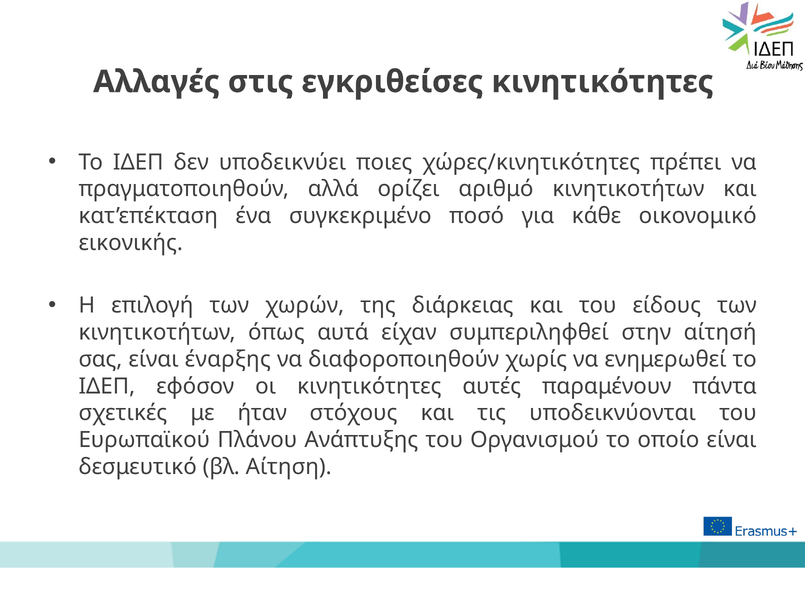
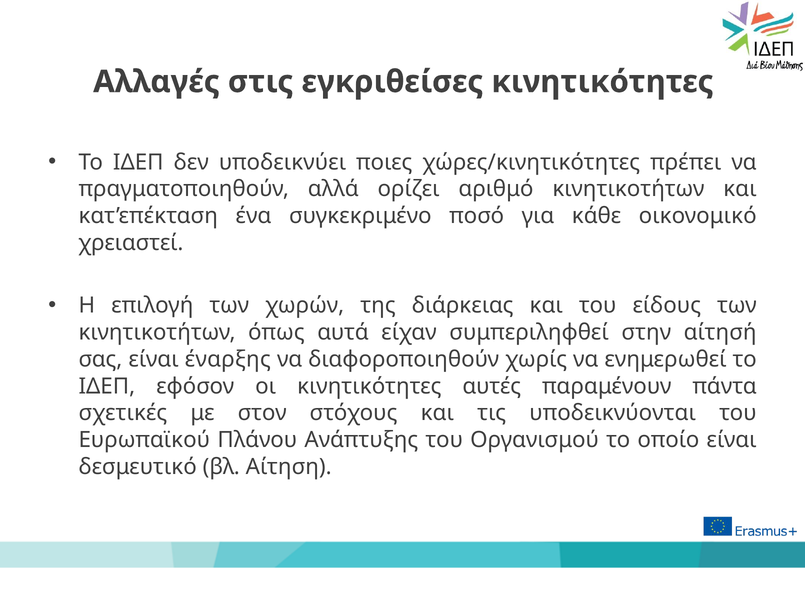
εικονικής: εικονικής -> χρειαστεί (131, 243)
ήταν: ήταν -> στον (262, 413)
